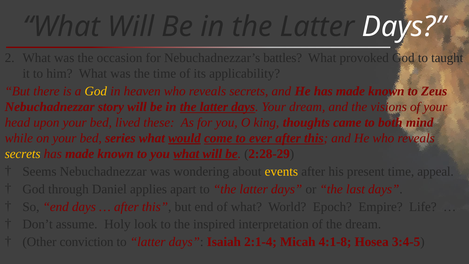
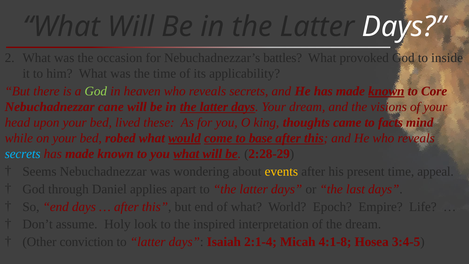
taught: taught -> inside (447, 58)
God colour: yellow -> light green (96, 91)
known underline: none -> present (386, 91)
Zeus: Zeus -> Core (434, 91)
story: story -> cane (111, 107)
both: both -> facts (390, 122)
series: series -> robed (120, 138)
ever: ever -> base (261, 138)
secrets colour: yellow -> light blue (23, 154)
